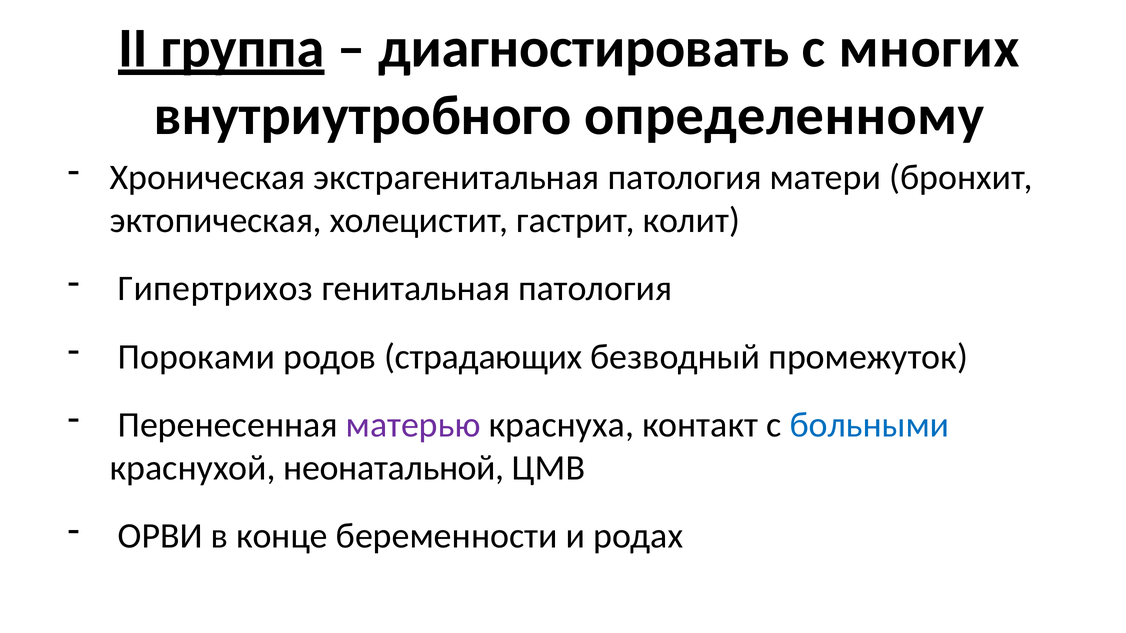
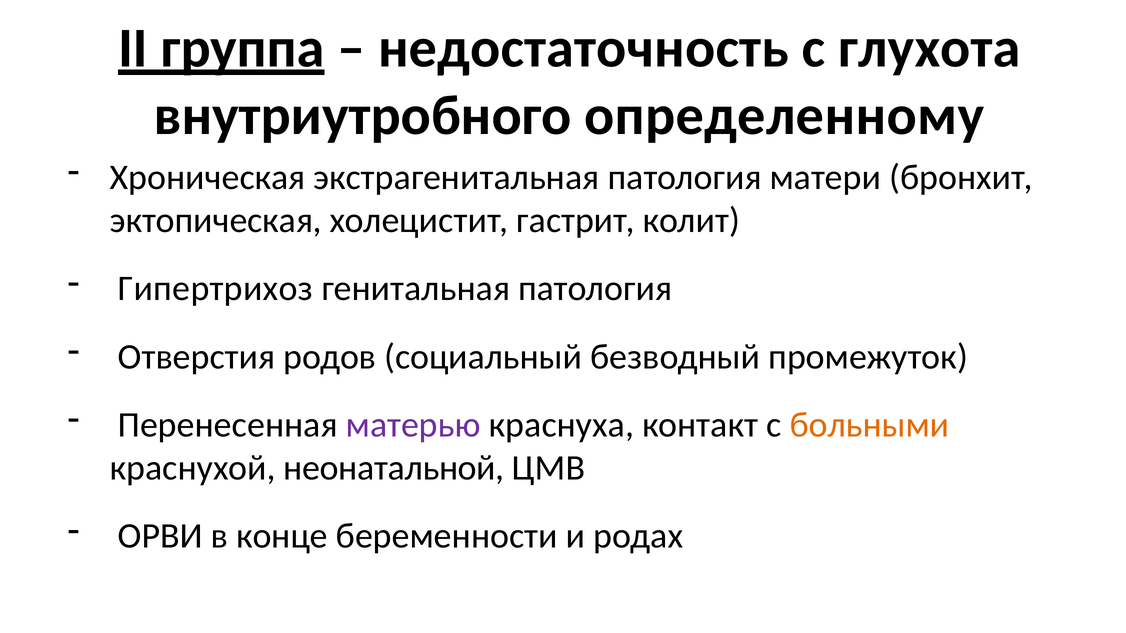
диагностировать: диагностировать -> недостаточность (584, 48)
многих: многих -> глухота (929, 48)
Пороками: Пороками -> Отверстия (197, 357)
страдающих: страдающих -> социальный (483, 357)
больными colour: blue -> orange (870, 425)
